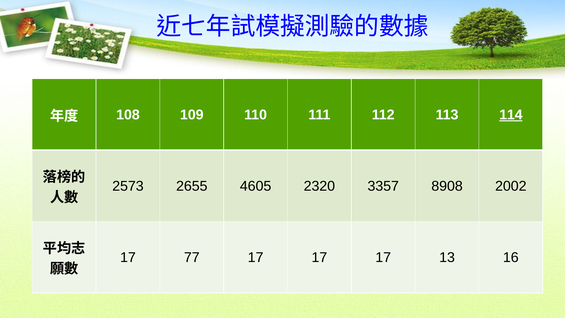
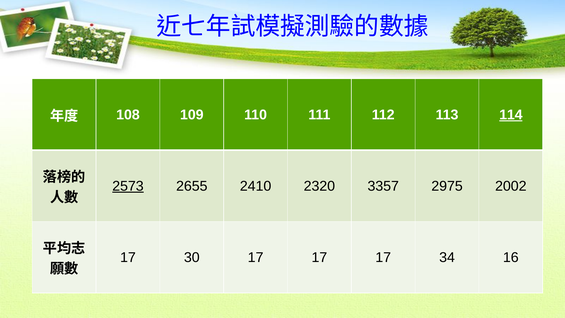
2573 underline: none -> present (128, 186)
4605: 4605 -> 2410 (256, 186)
8908: 8908 -> 2975 (447, 186)
77: 77 -> 30 (192, 257)
13: 13 -> 34 (447, 257)
